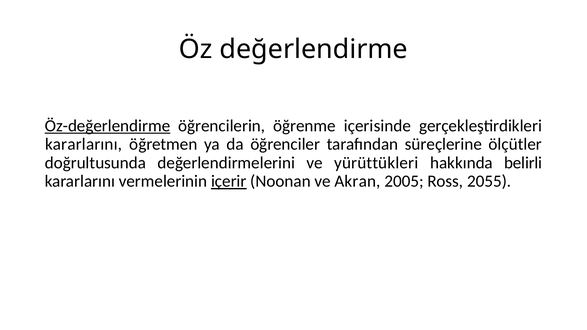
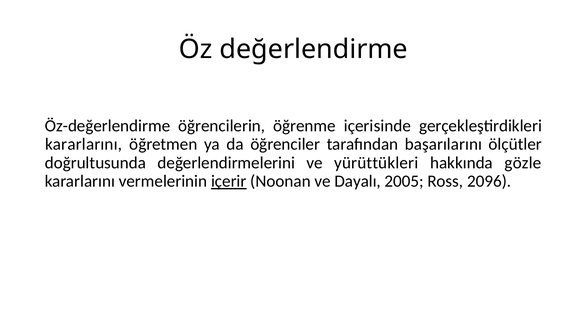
Öz-değerlendirme underline: present -> none (107, 126)
süreçlerine: süreçlerine -> başarılarını (443, 144)
belirli: belirli -> gözle (523, 163)
Akran: Akran -> Dayalı (358, 181)
2055: 2055 -> 2096 (489, 181)
